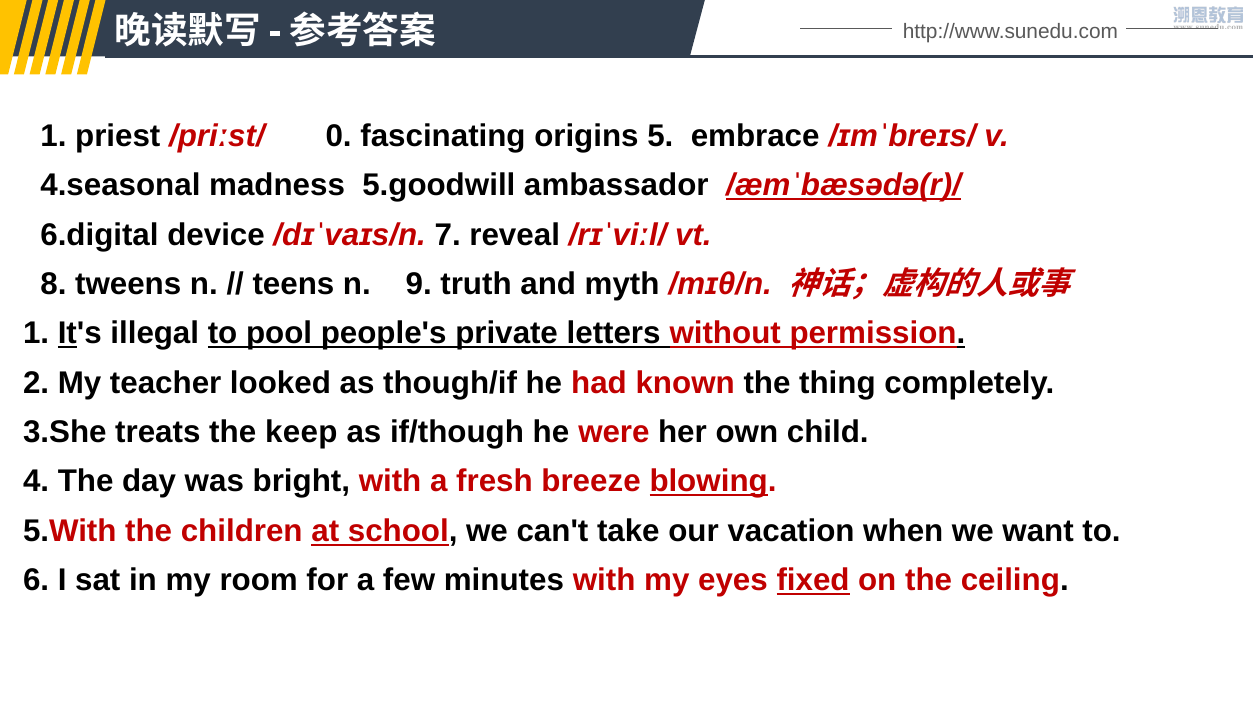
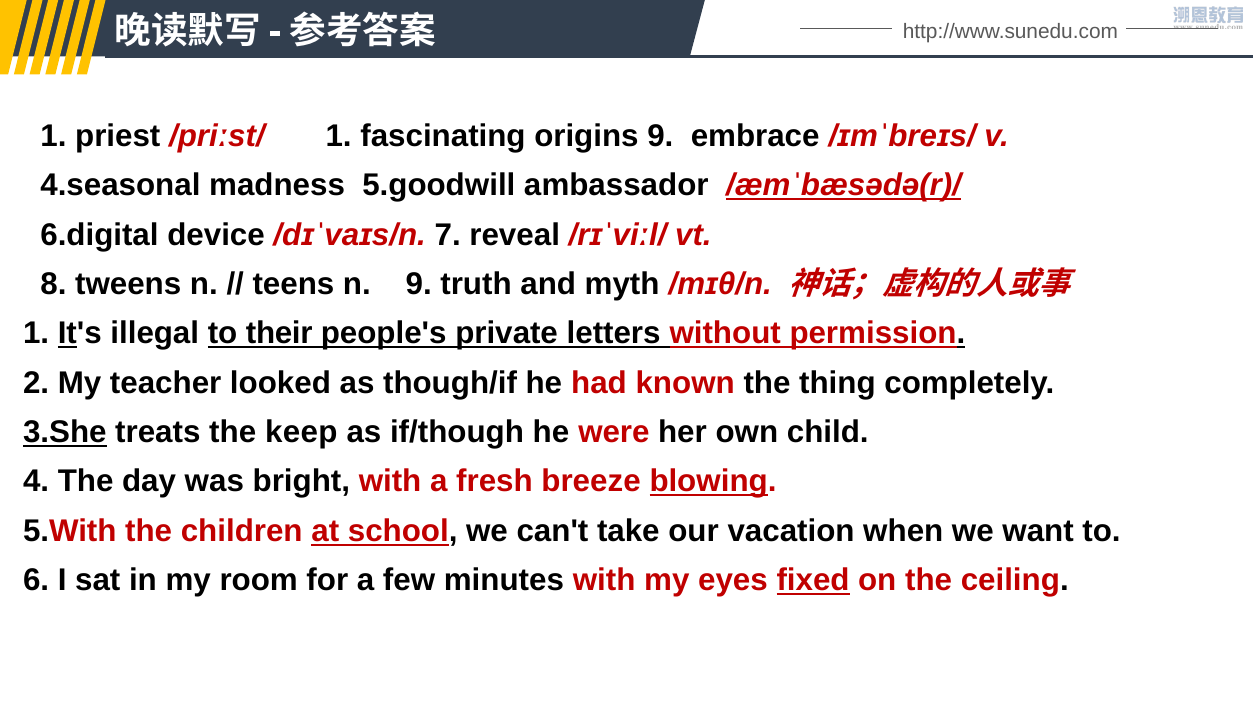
/priːst/ 0: 0 -> 1 (339, 136)
origins 5: 5 -> 9 (660, 136)
pool: pool -> their (279, 333)
3.She underline: none -> present (65, 432)
